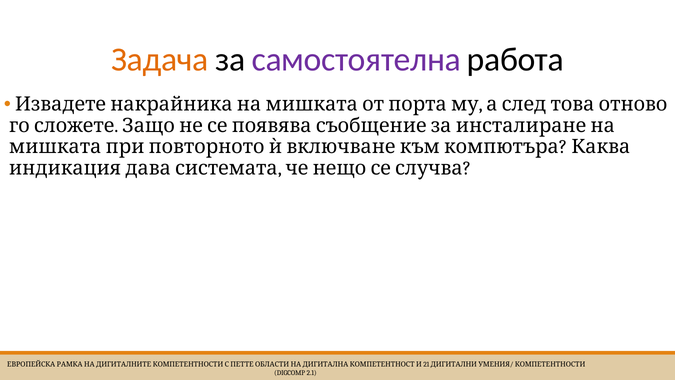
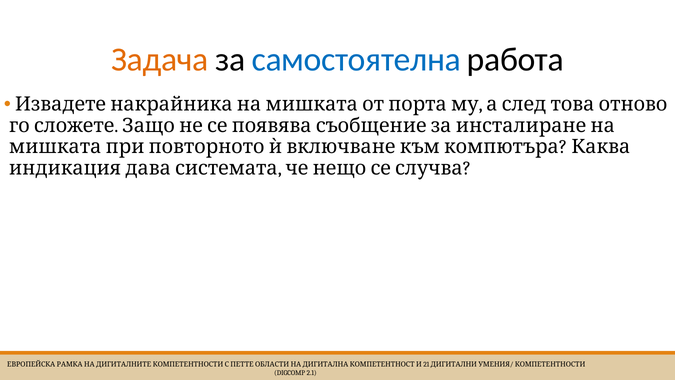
самостоятелна colour: purple -> blue (356, 60)
